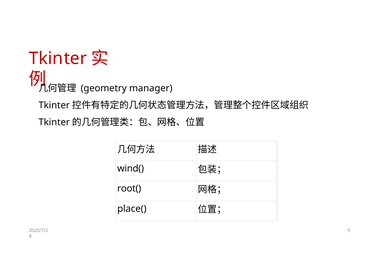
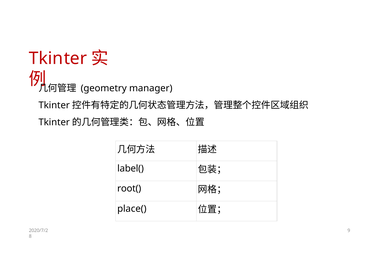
wind(: wind( -> label( (131, 169)
